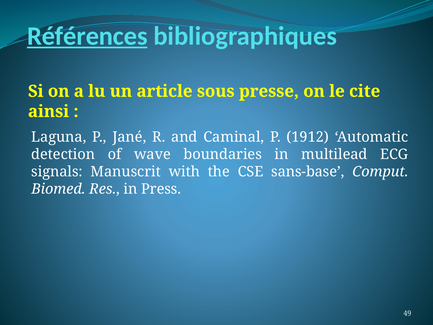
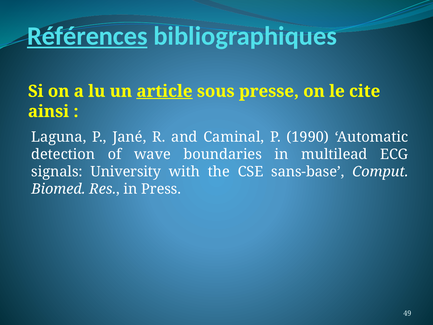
article underline: none -> present (165, 91)
1912: 1912 -> 1990 (308, 137)
Manuscrit: Manuscrit -> University (126, 172)
